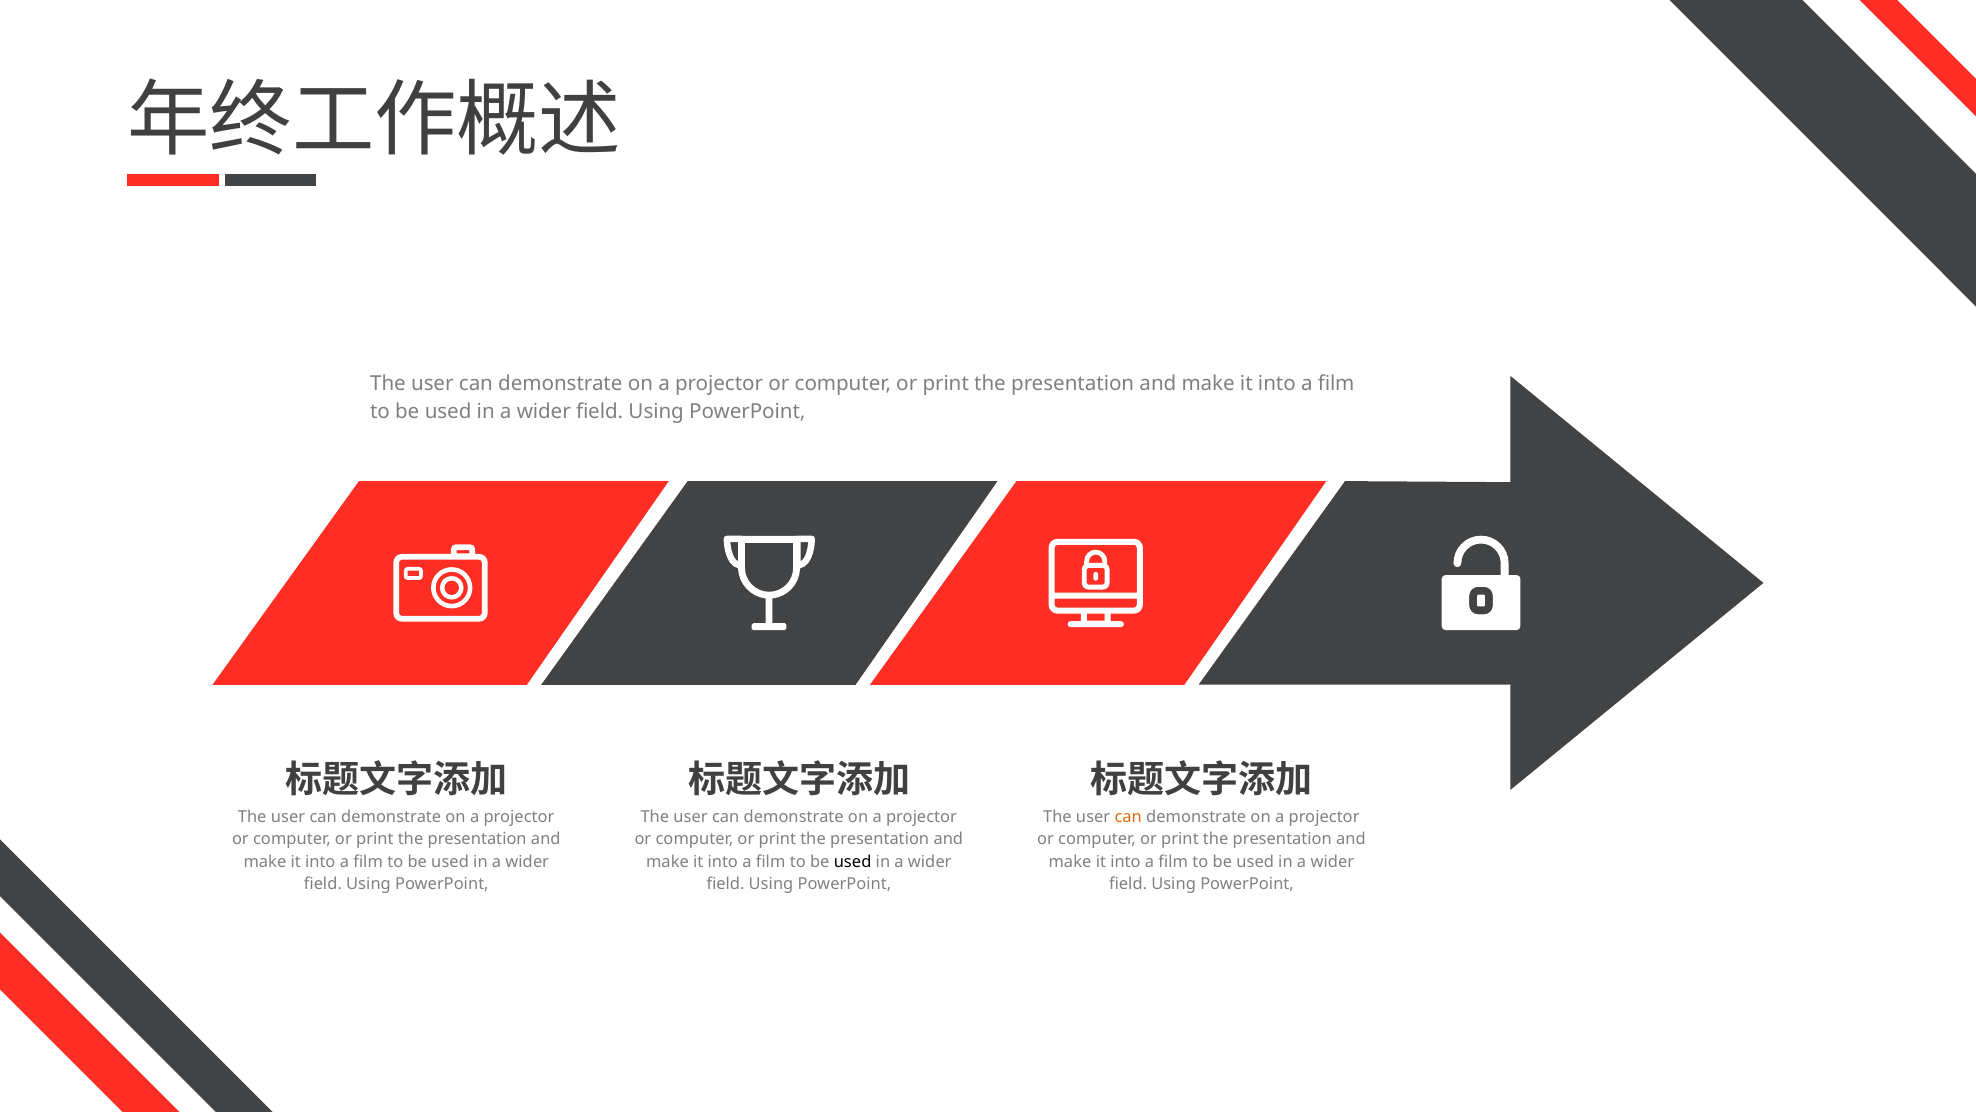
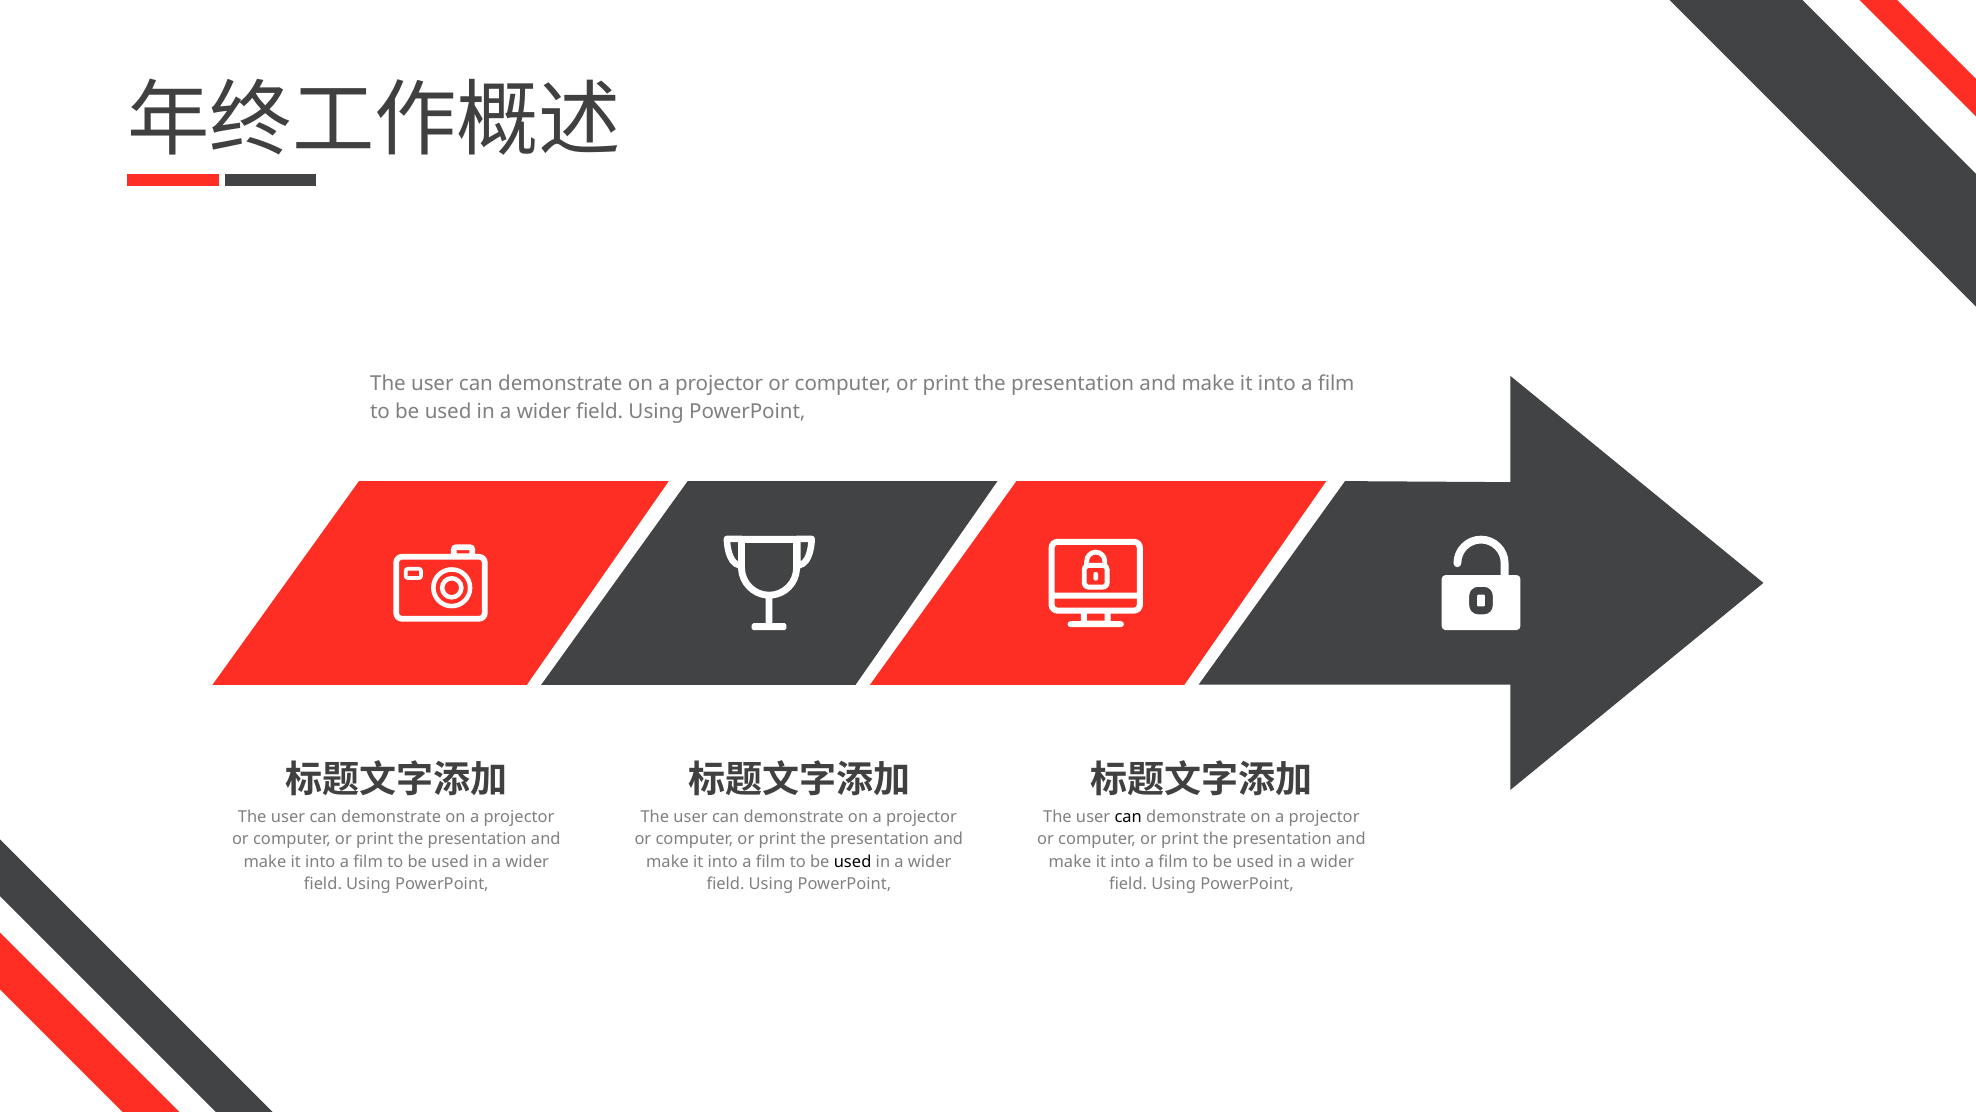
can colour: orange -> black (1128, 817)
